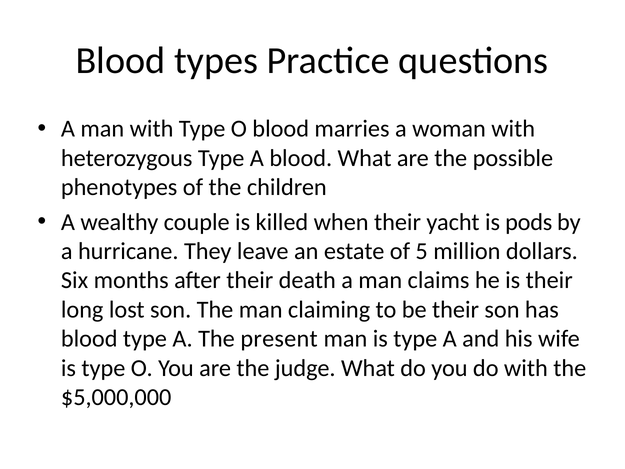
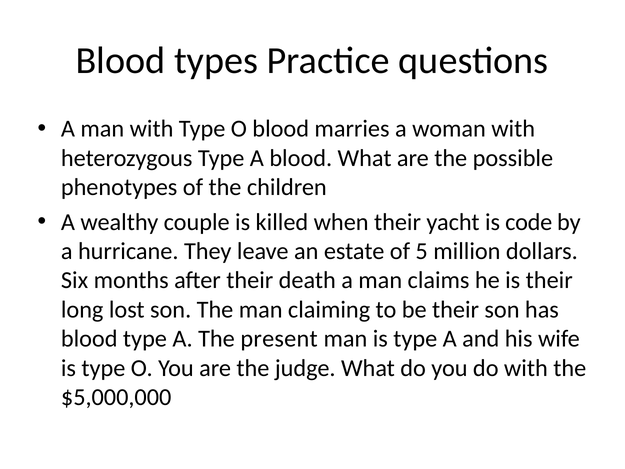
pods: pods -> code (529, 222)
